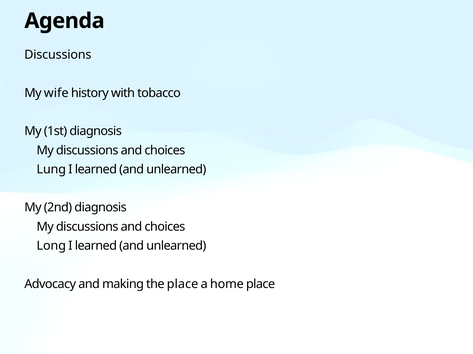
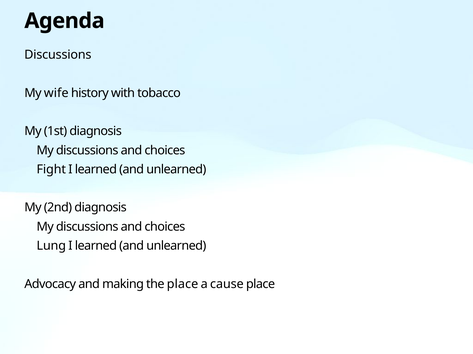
Lung: Lung -> Fight (51, 170)
Long: Long -> Lung (51, 246)
home: home -> cause (227, 285)
